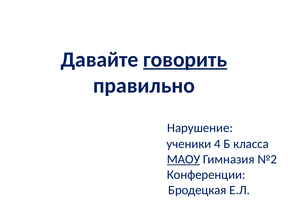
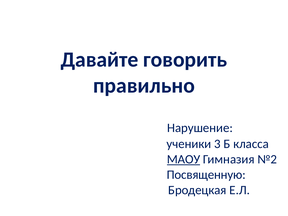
говорить underline: present -> none (185, 60)
4: 4 -> 3 (217, 144)
Конференции: Конференции -> Посвященную (206, 175)
